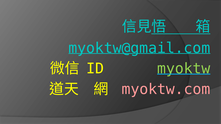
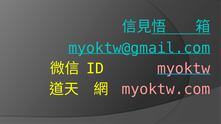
myoktw colour: light green -> pink (184, 69)
